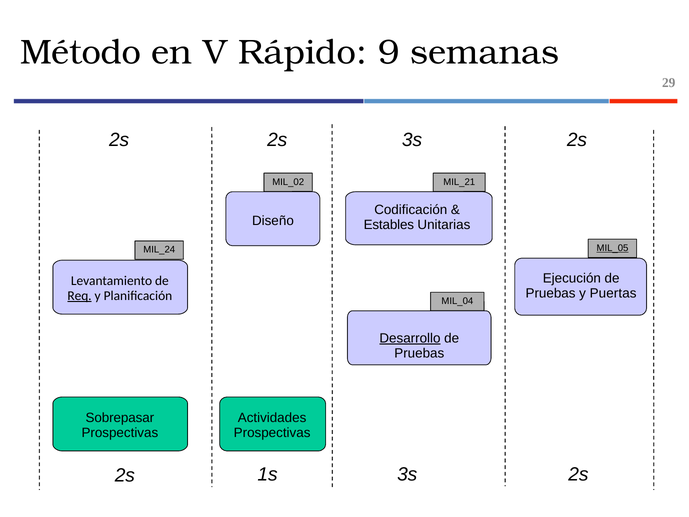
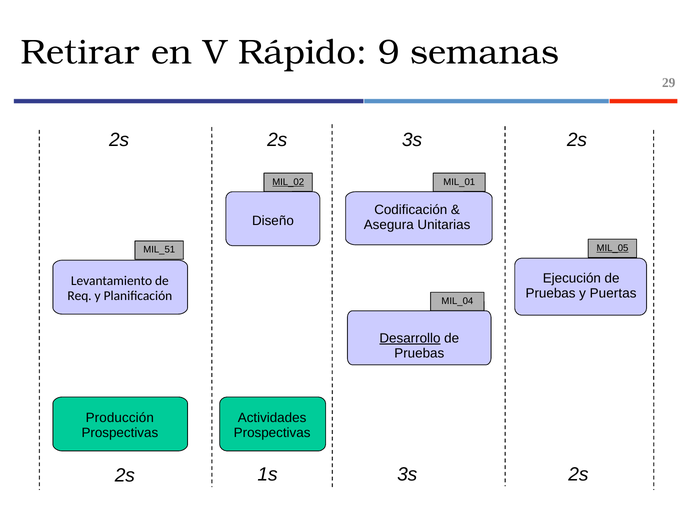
Método: Método -> Retirar (80, 52)
MIL_02 underline: none -> present (288, 182)
MIL_21: MIL_21 -> MIL_01 (459, 182)
Estables: Estables -> Asegura (389, 225)
MIL_24: MIL_24 -> MIL_51 (159, 250)
Req underline: present -> none (80, 296)
Sobrepasar: Sobrepasar -> Producción (120, 418)
